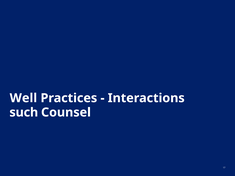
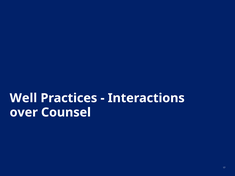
such: such -> over (24, 113)
